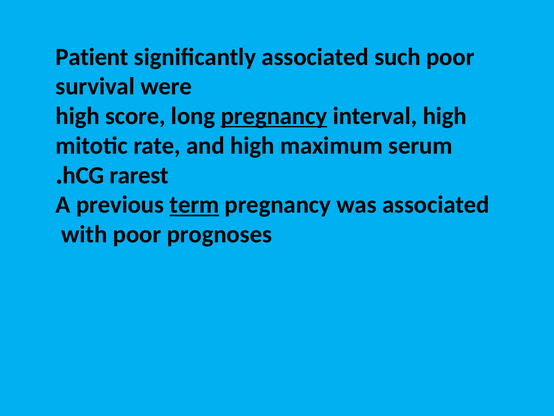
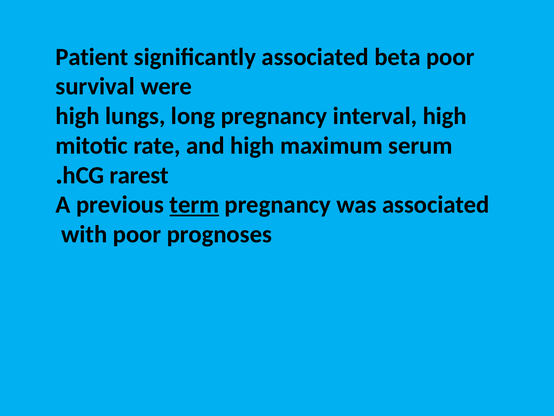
such: such -> beta (397, 57)
score: score -> lungs (135, 116)
pregnancy underline: present -> none (274, 116)
